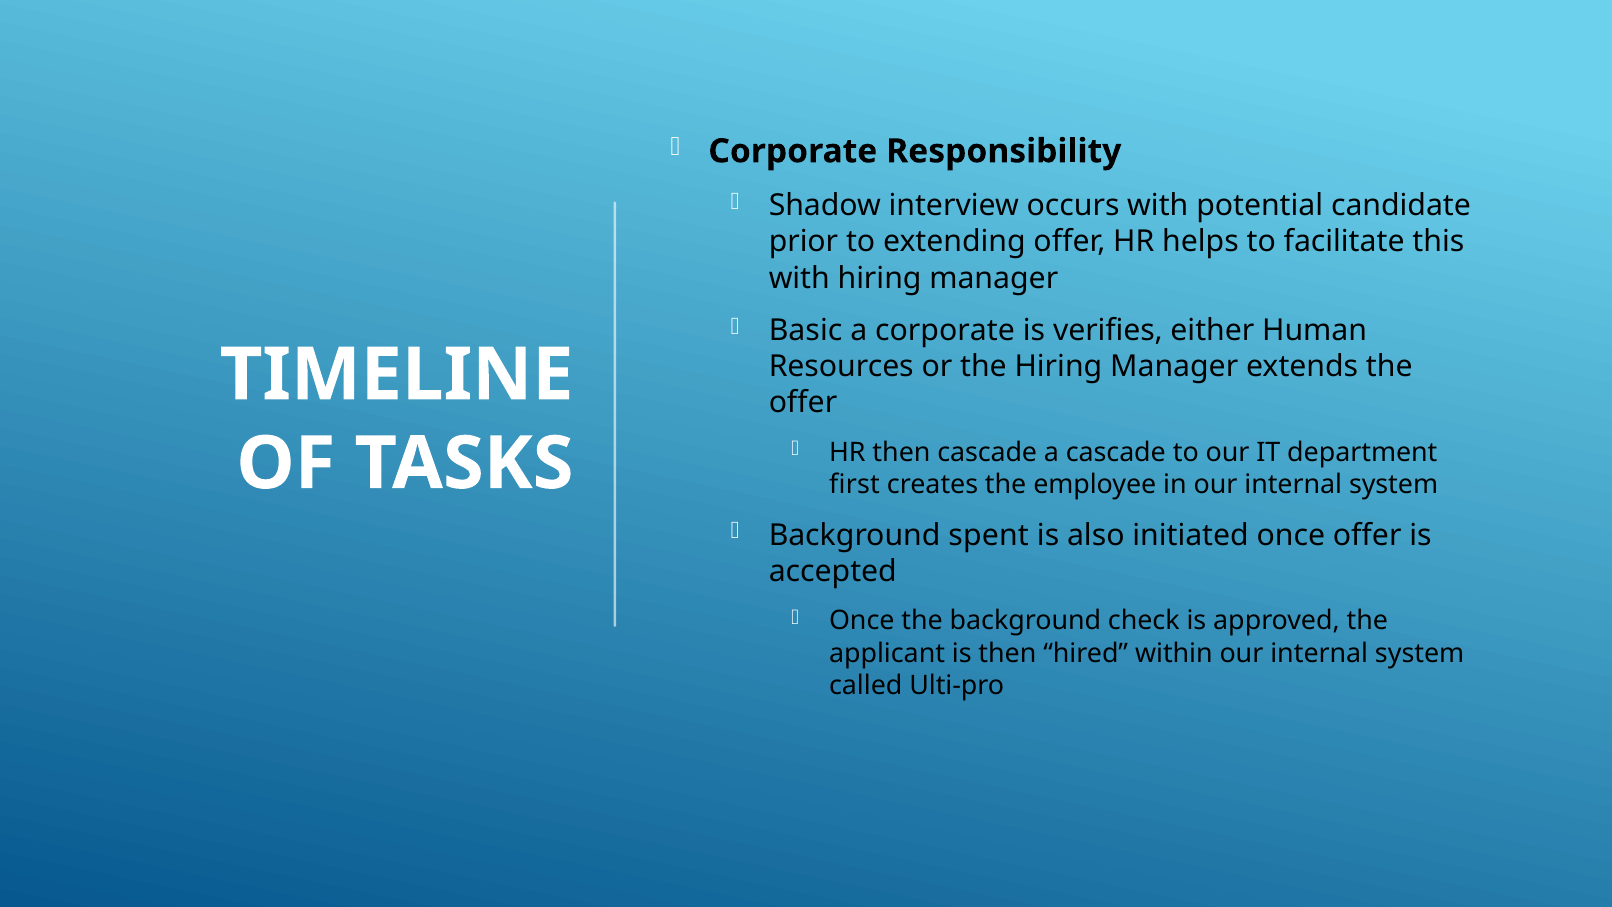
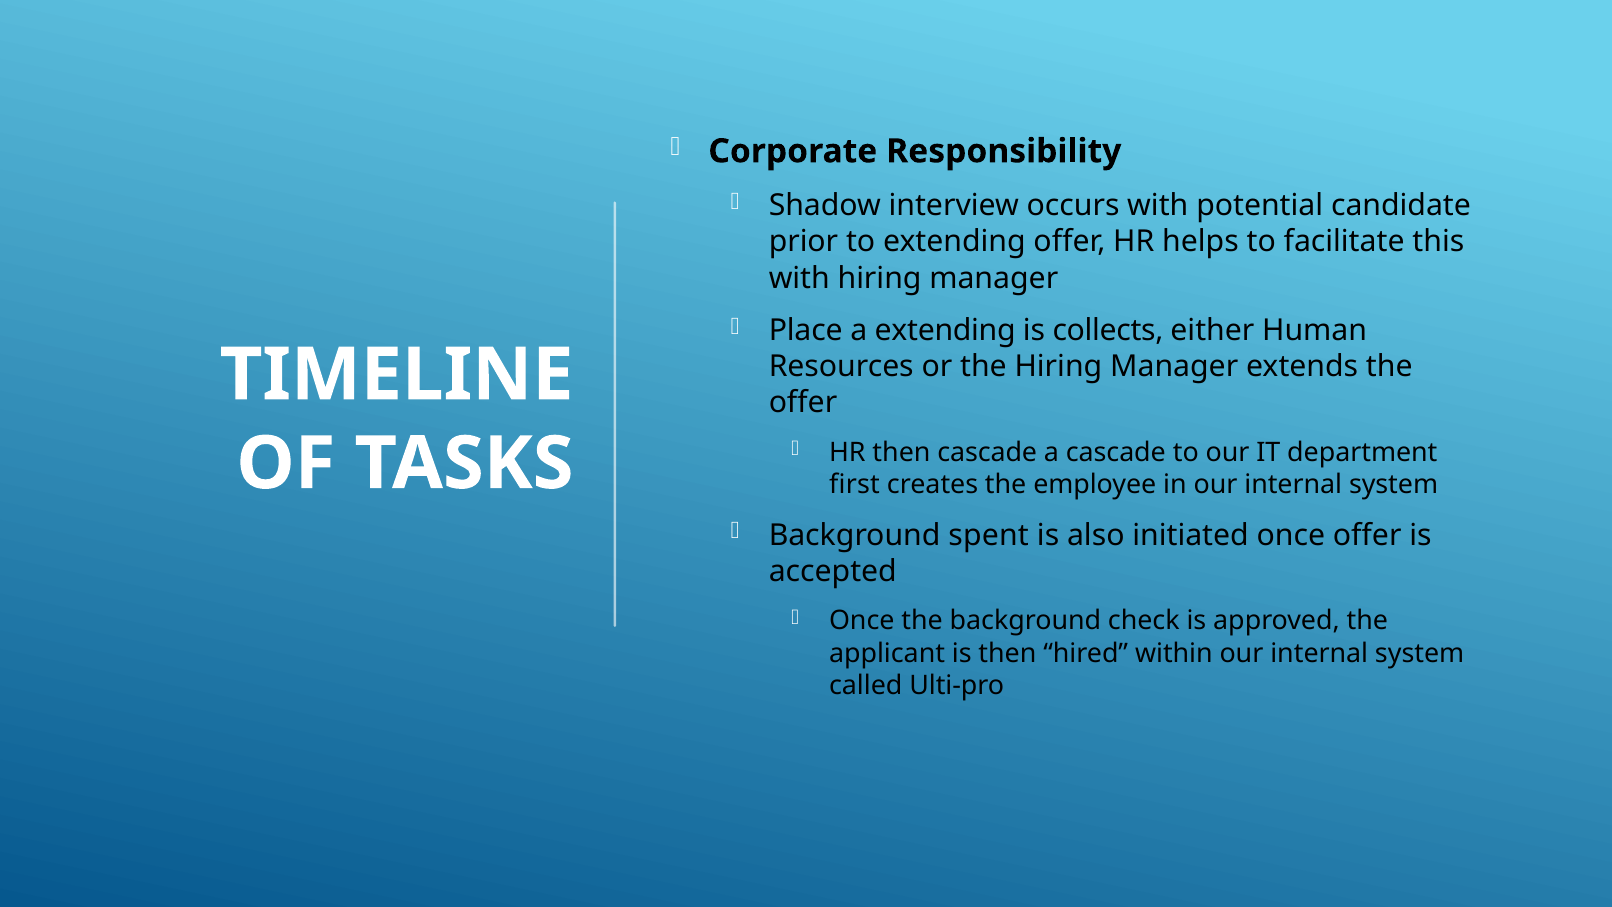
Basic: Basic -> Place (806, 330)
a corporate: corporate -> extending (945, 330)
verifies: verifies -> collects (1108, 330)
